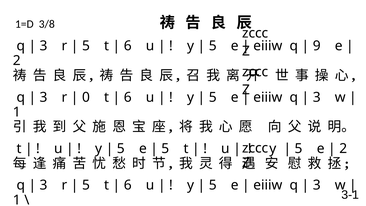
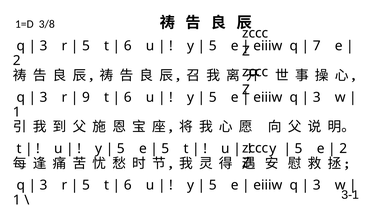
9: 9 -> 7 (317, 46)
0: 0 -> 9 (86, 97)
